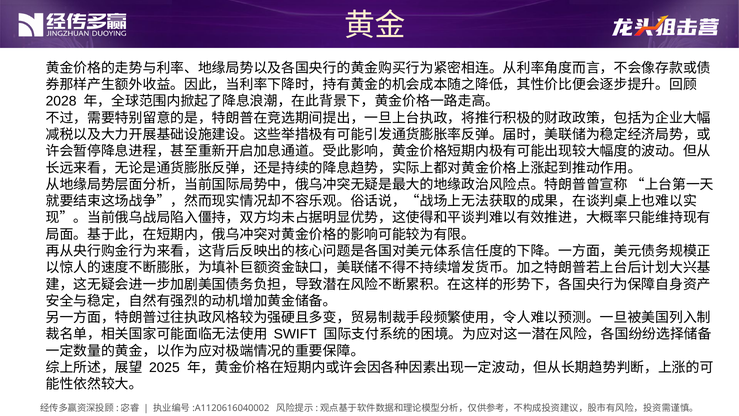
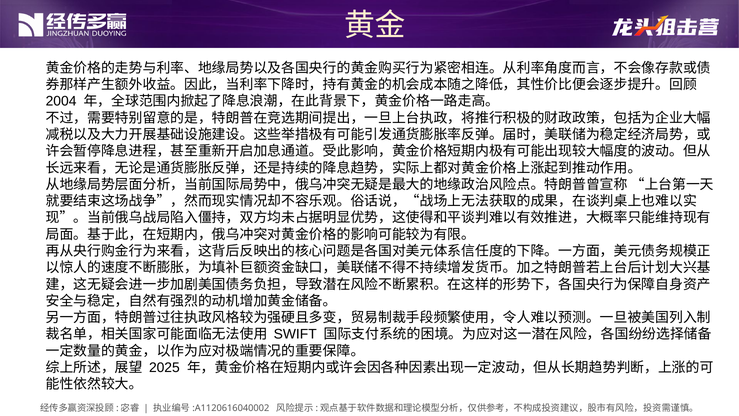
2028: 2028 -> 2004 (61, 101)
